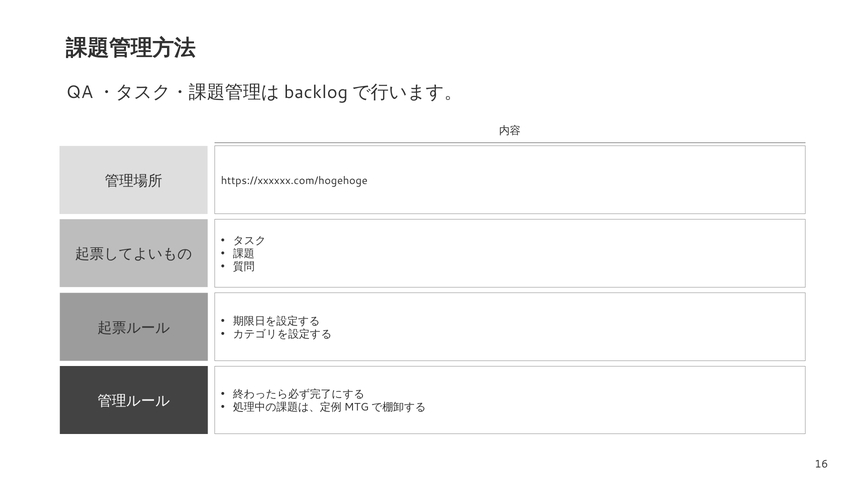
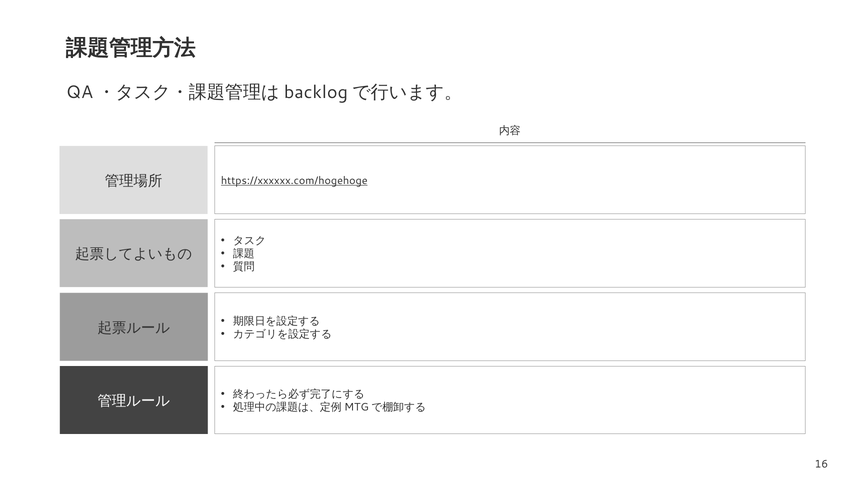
https://xxxxxx.com/hogehoge underline: none -> present (294, 181)
